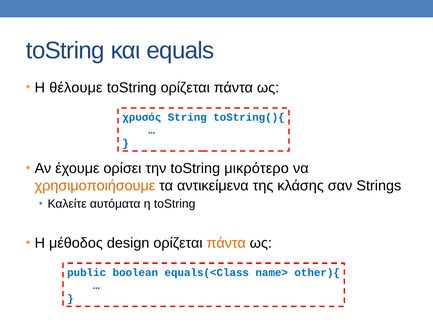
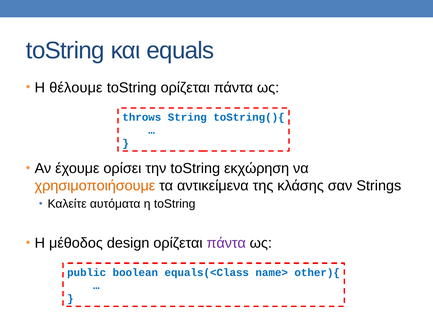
χρυσός: χρυσός -> throws (142, 117)
μικρότερο: μικρότερο -> εκχώρηση (257, 168)
πάντα colour: orange -> purple (226, 243)
